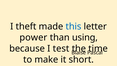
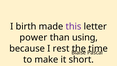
theft: theft -> birth (26, 26)
this colour: blue -> purple (73, 26)
test: test -> rest (61, 48)
